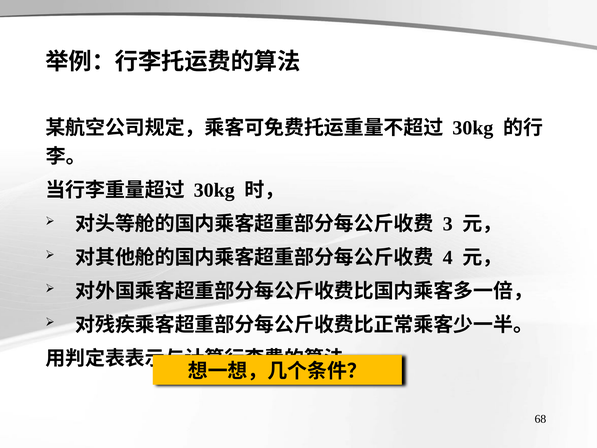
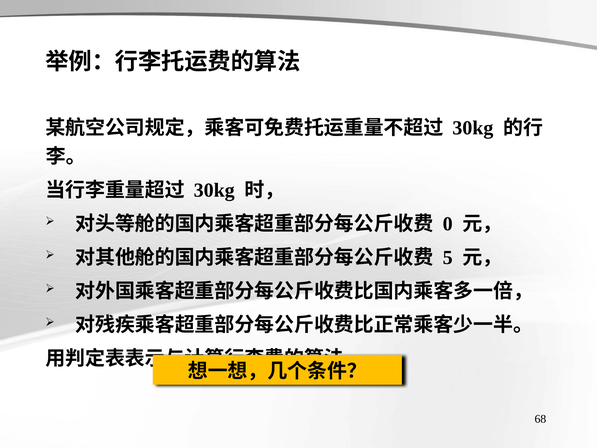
3: 3 -> 0 (448, 224)
4: 4 -> 5 (448, 257)
